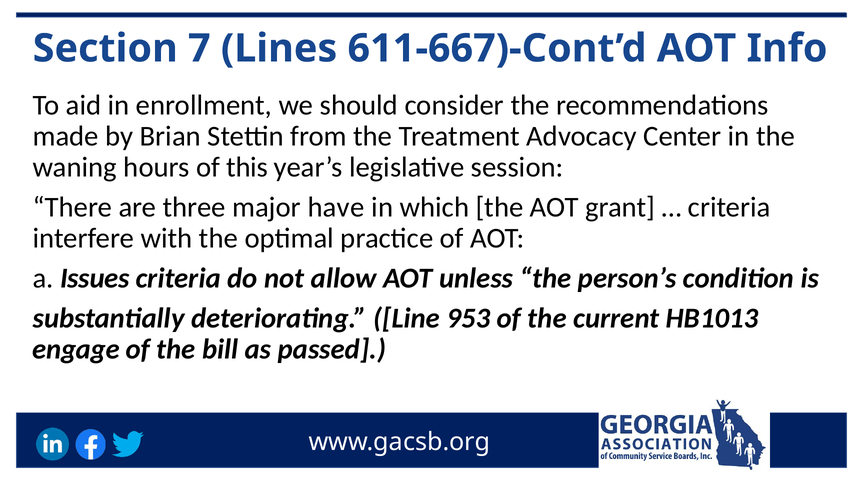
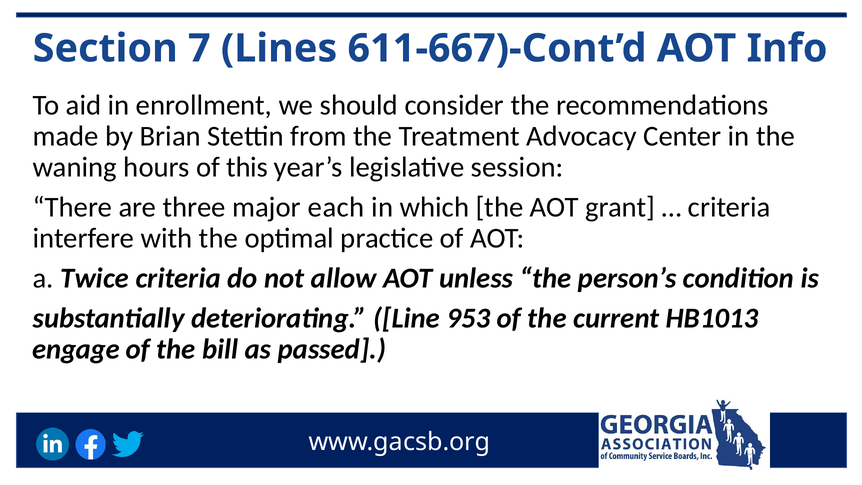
have: have -> each (336, 207)
Issues: Issues -> Twice (95, 278)
